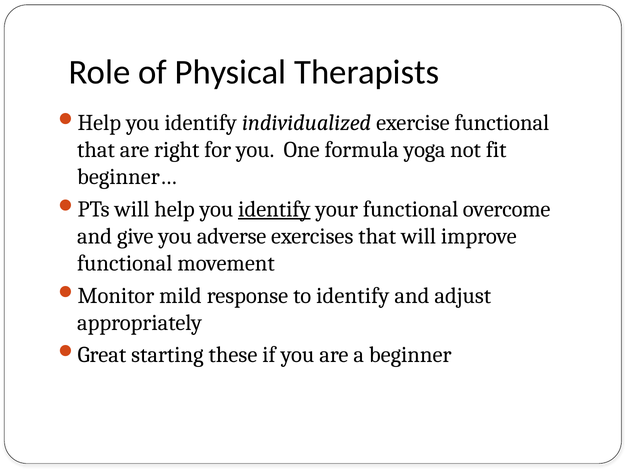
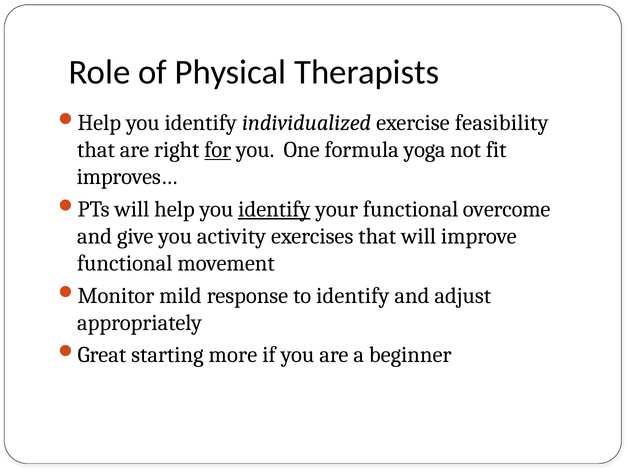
exercise functional: functional -> feasibility (502, 123)
for underline: none -> present (218, 150)
beginner…: beginner… -> improves… (127, 177)
adverse: adverse -> activity (231, 236)
these: these -> more (233, 355)
